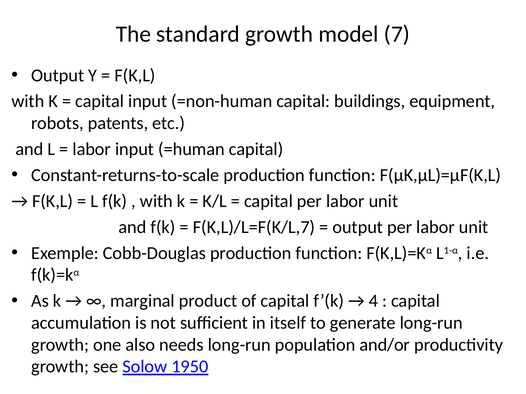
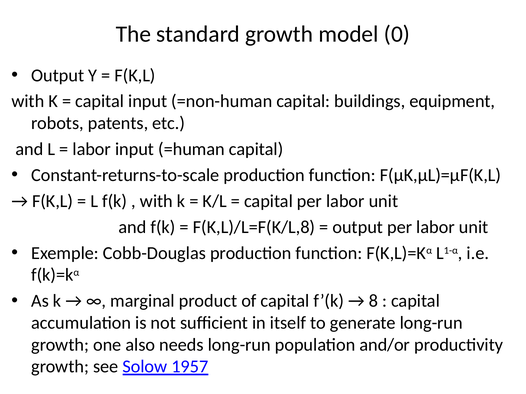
7: 7 -> 0 (397, 34)
F(K,L)/L=F(K/L,7: F(K,L)/L=F(K/L,7 -> F(K,L)/L=F(K/L,8 (254, 227)
4: 4 -> 8 (373, 301)
1950: 1950 -> 1957 (190, 367)
